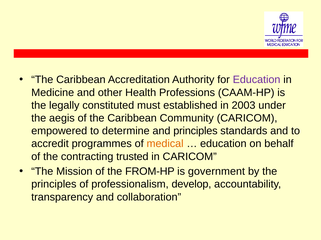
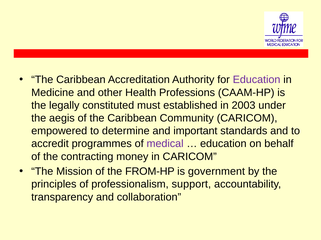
and principles: principles -> important (195, 131)
medical colour: orange -> purple (165, 144)
trusted: trusted -> money (132, 157)
develop: develop -> support (191, 185)
